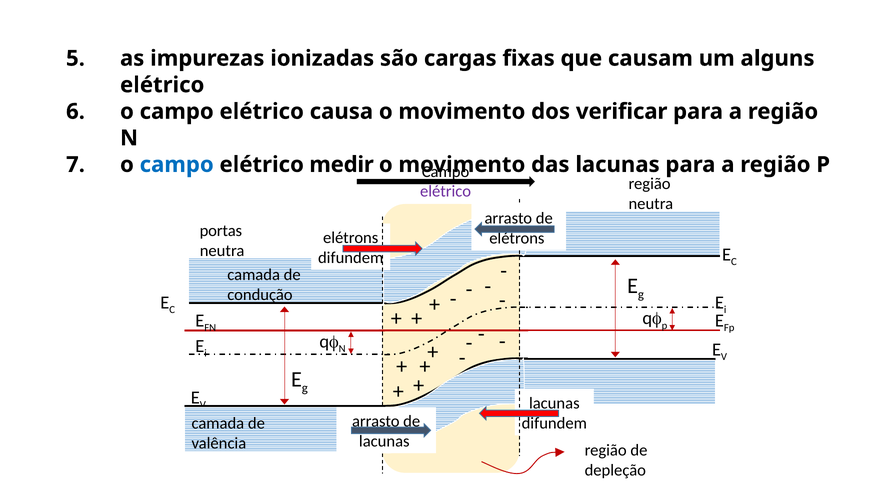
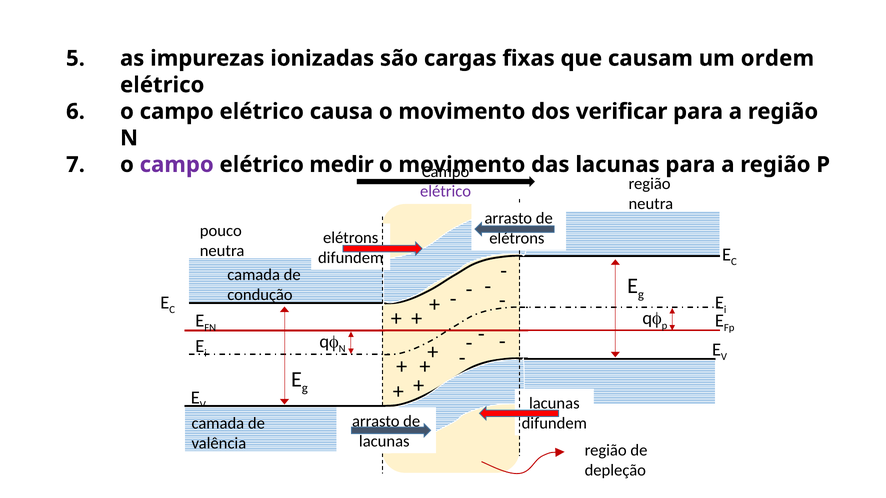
alguns: alguns -> ordem (777, 58)
campo colour: blue -> purple (177, 165)
portas: portas -> pouco (221, 231)
